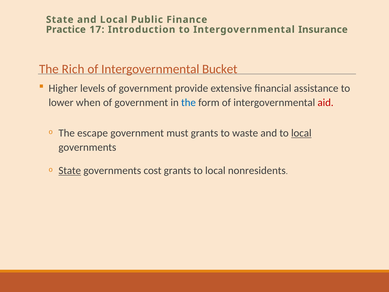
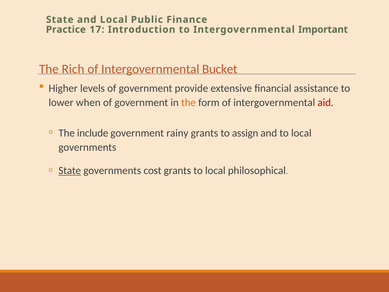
Insurance: Insurance -> Important (323, 30)
the colour: blue -> orange (188, 103)
escape: escape -> include (93, 133)
must: must -> rainy (177, 133)
waste: waste -> assign (245, 133)
local underline: present -> none (301, 133)
nonresidents: nonresidents -> philosophical (257, 170)
